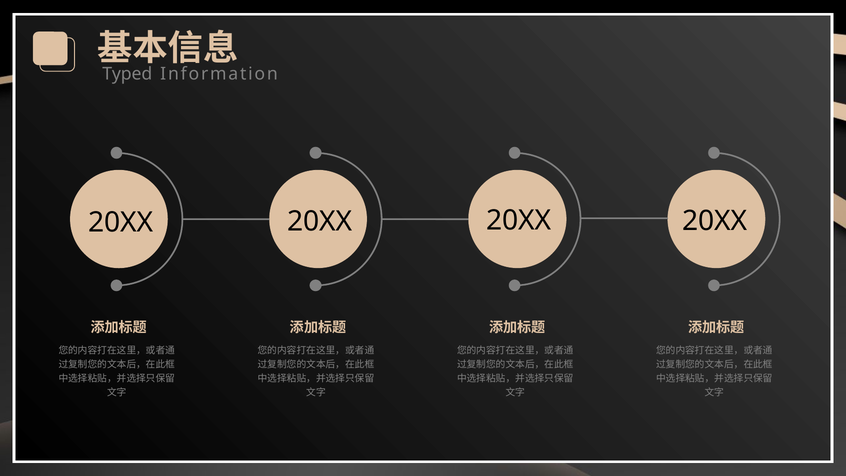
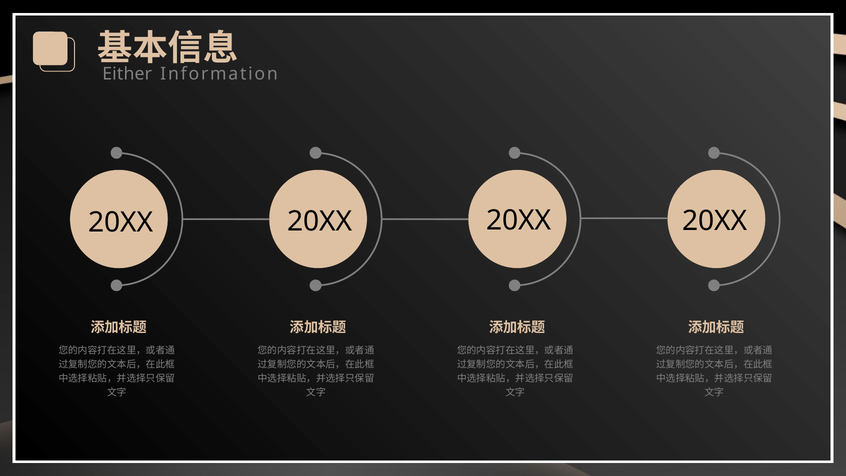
Typed: Typed -> Either (127, 74)
